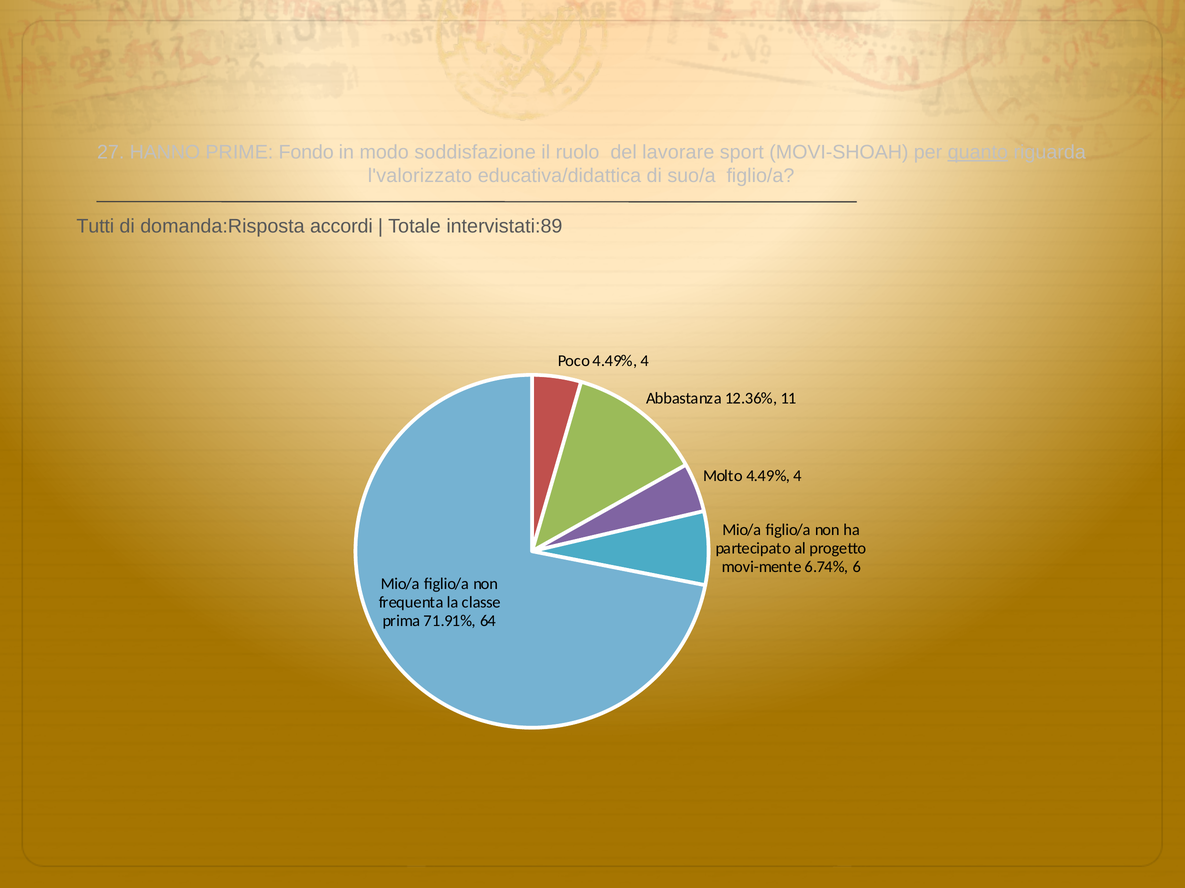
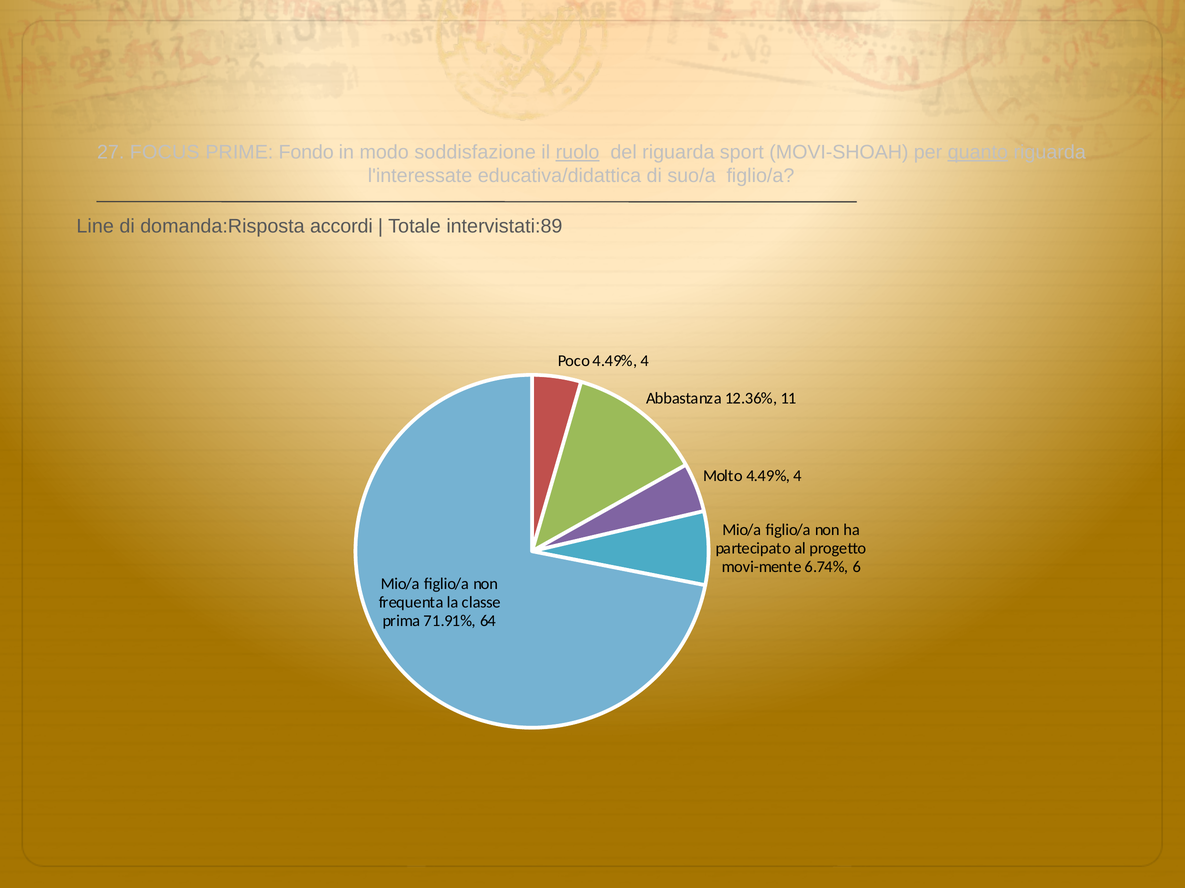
HANNO: HANNO -> FOCUS (165, 152)
ruolo underline: none -> present (578, 152)
del lavorare: lavorare -> riguarda (678, 152)
l'valorizzato: l'valorizzato -> l'interessate (420, 176)
Tutti: Tutti -> Line (95, 227)
